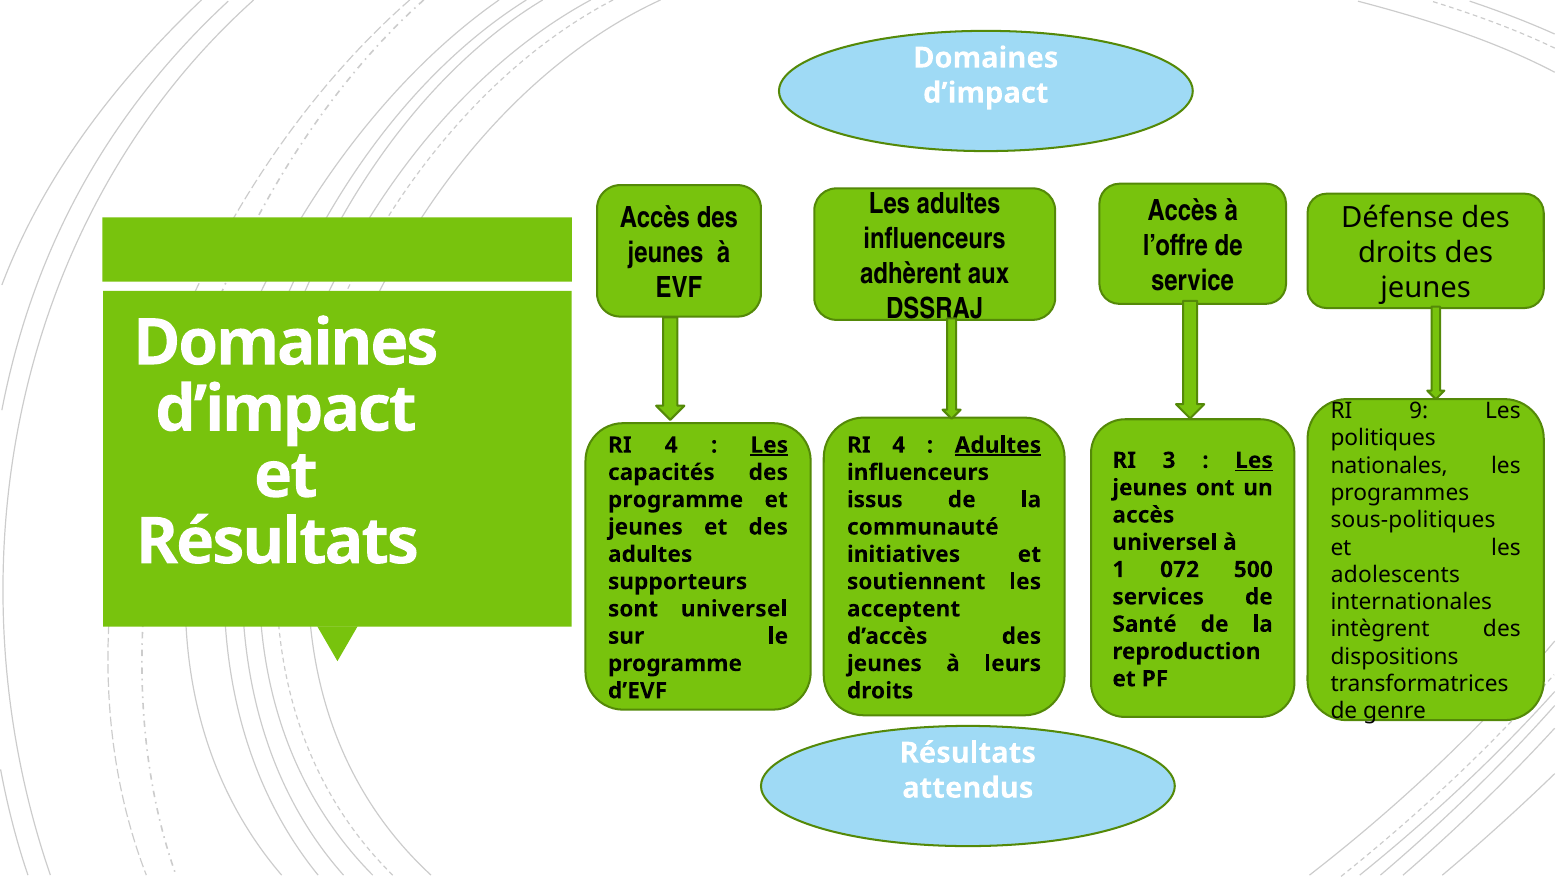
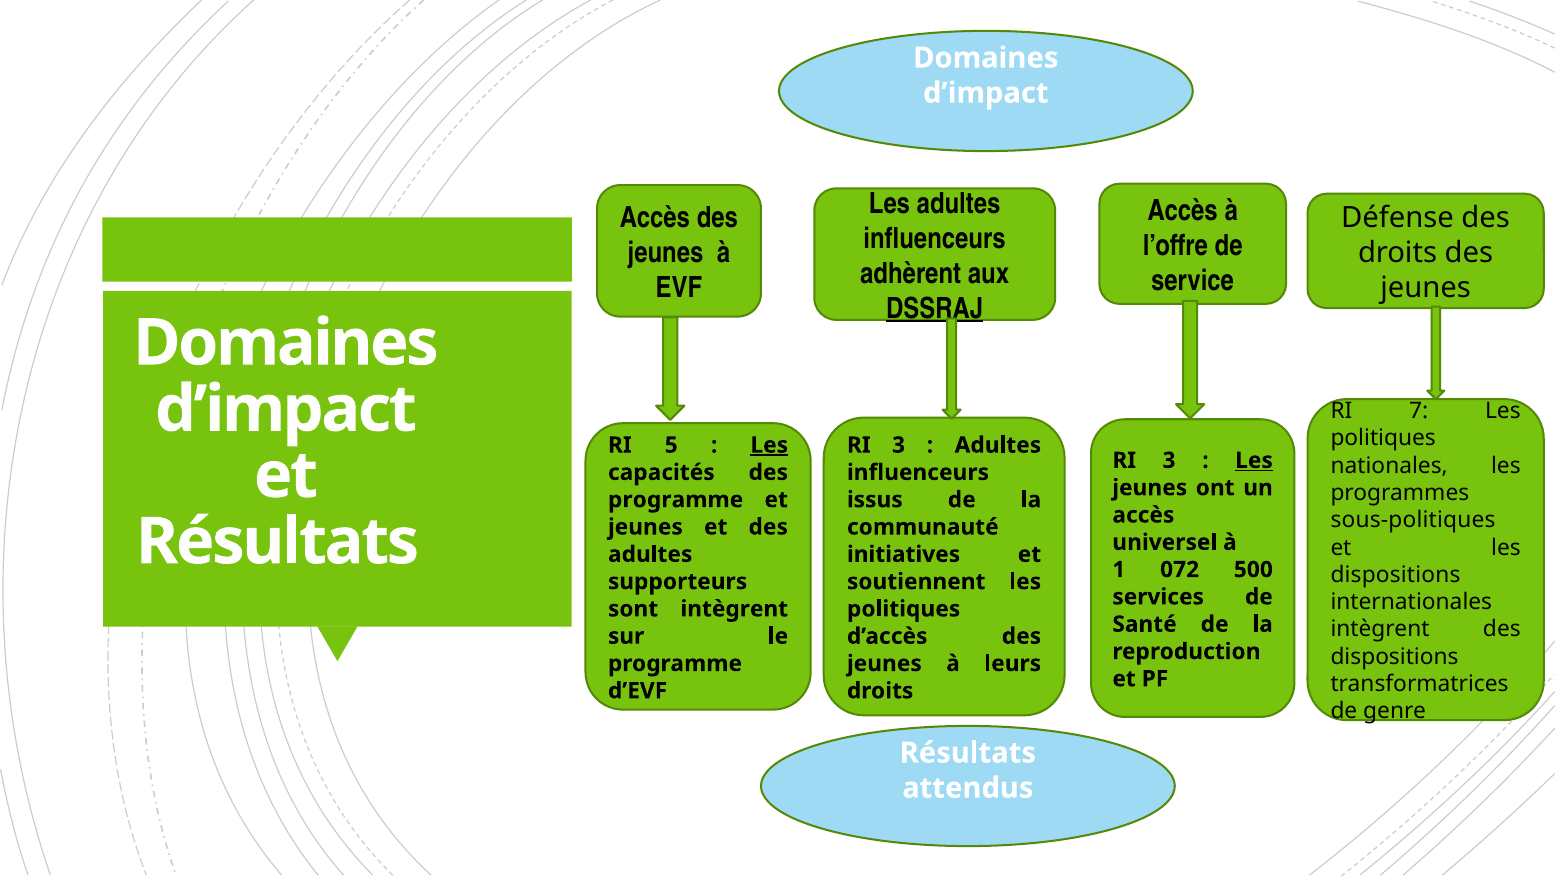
DSSRAJ underline: none -> present (935, 309)
9: 9 -> 7 (1419, 411)
4: 4 -> 5 (671, 445)
4: 4 -> 3 (899, 445)
Adultes underline: present -> none (998, 445)
adolescents: adolescents -> dispositions (1395, 574)
sont universel: universel -> intègrent (734, 608)
acceptent: acceptent -> politiques (904, 609)
